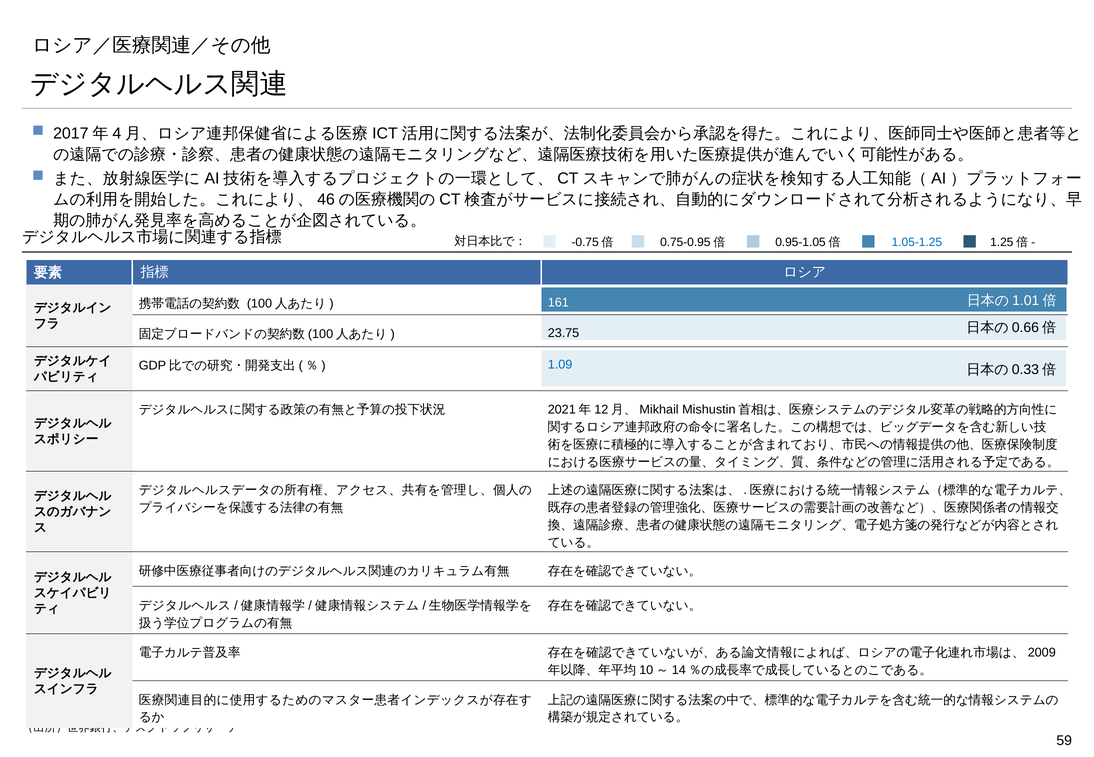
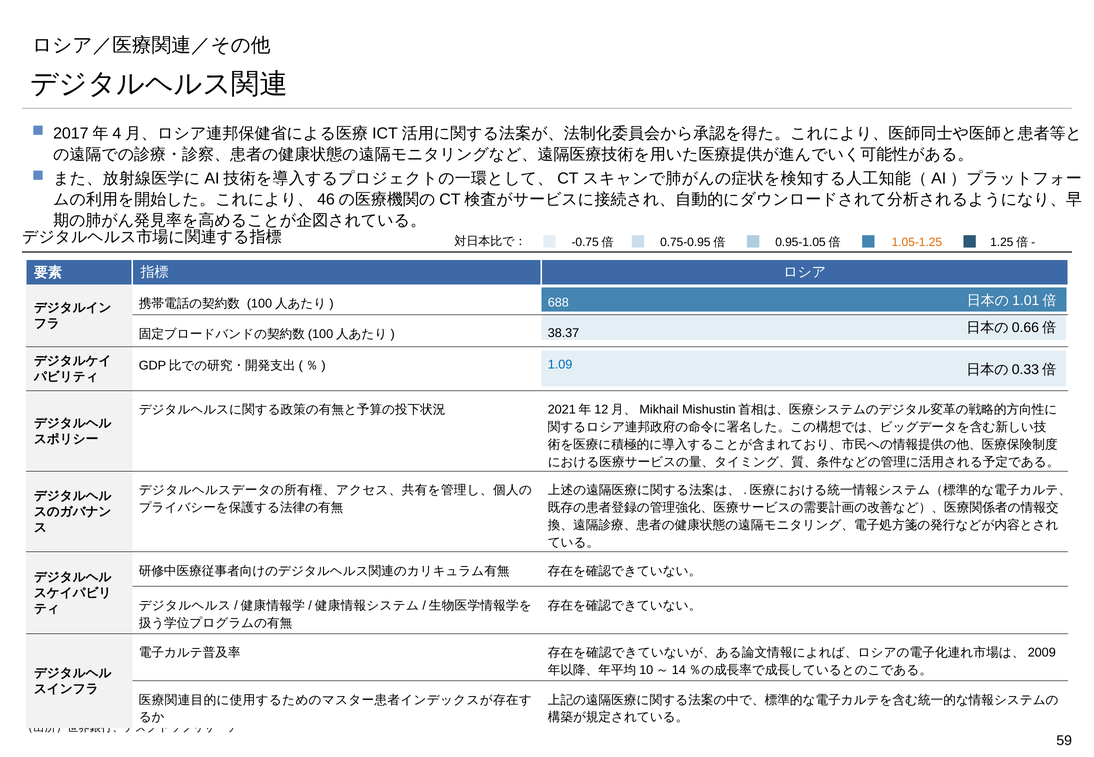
1.05-1.25 colour: blue -> orange (917, 242)
161: 161 -> 688 (558, 303)
23.75: 23.75 -> 38.37 (564, 333)
